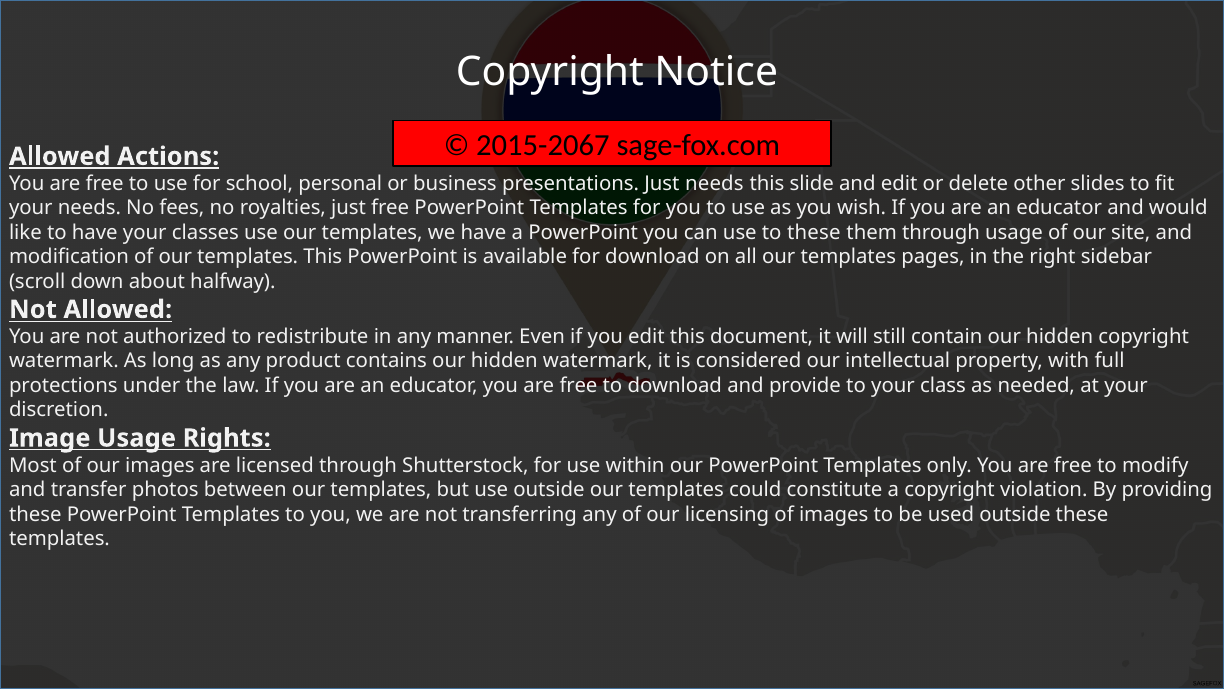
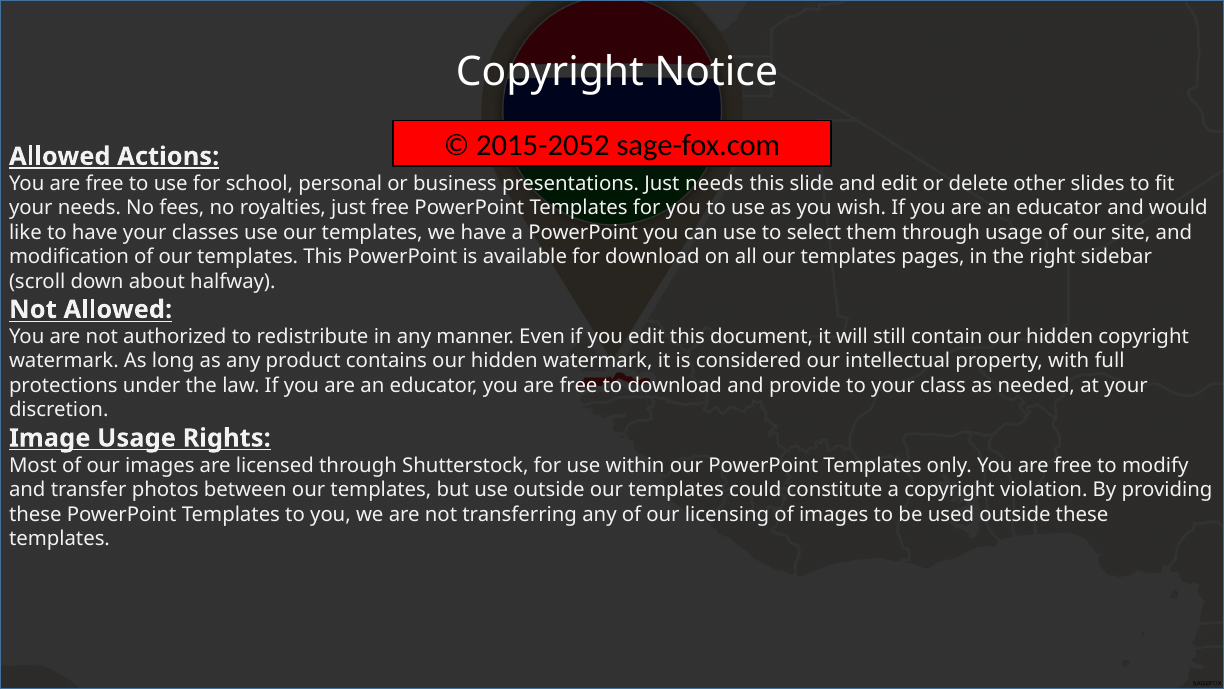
2015-2067: 2015-2067 -> 2015-2052 (543, 145)
to these: these -> select (814, 232)
